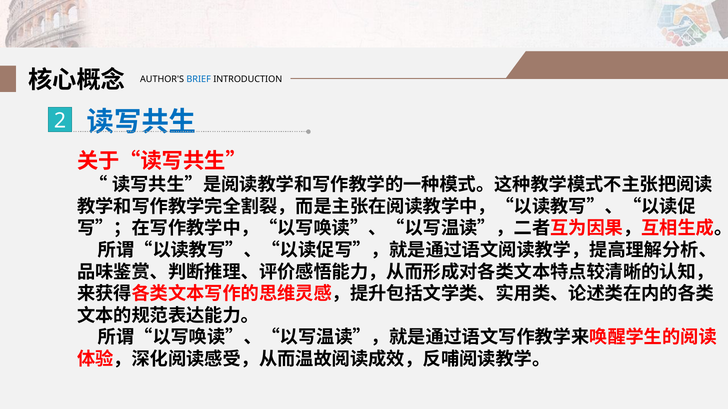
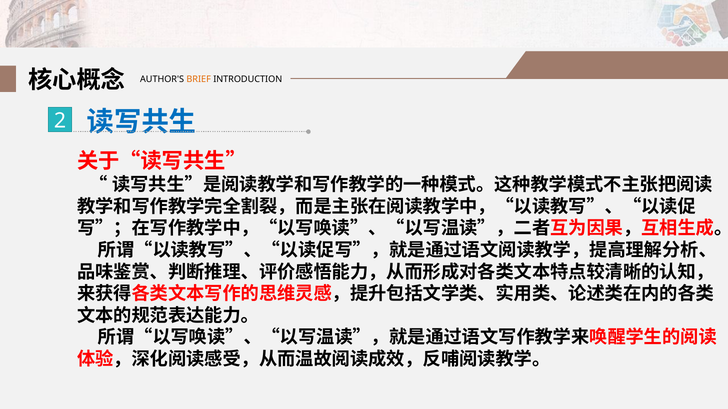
BRIEF colour: blue -> orange (199, 79)
